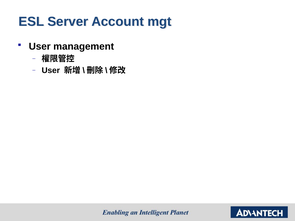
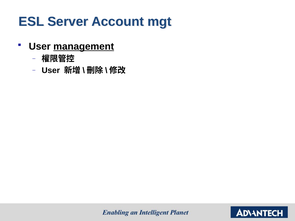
management underline: none -> present (84, 47)
